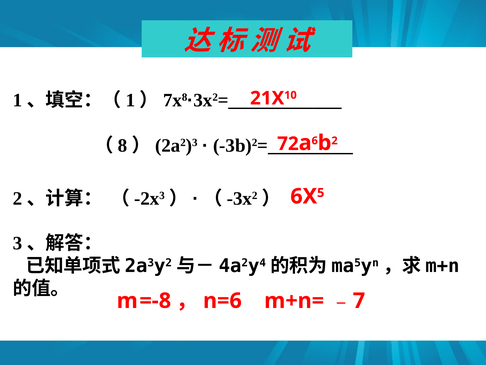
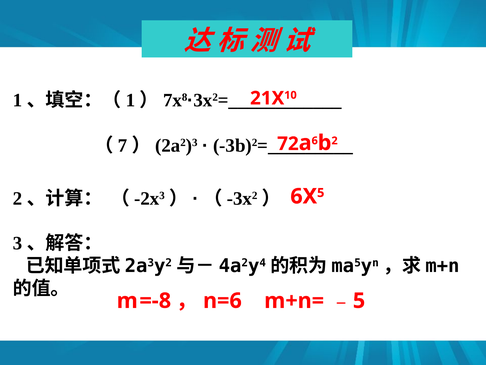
8: 8 -> 7 (123, 145)
7: 7 -> 5 (359, 300)
